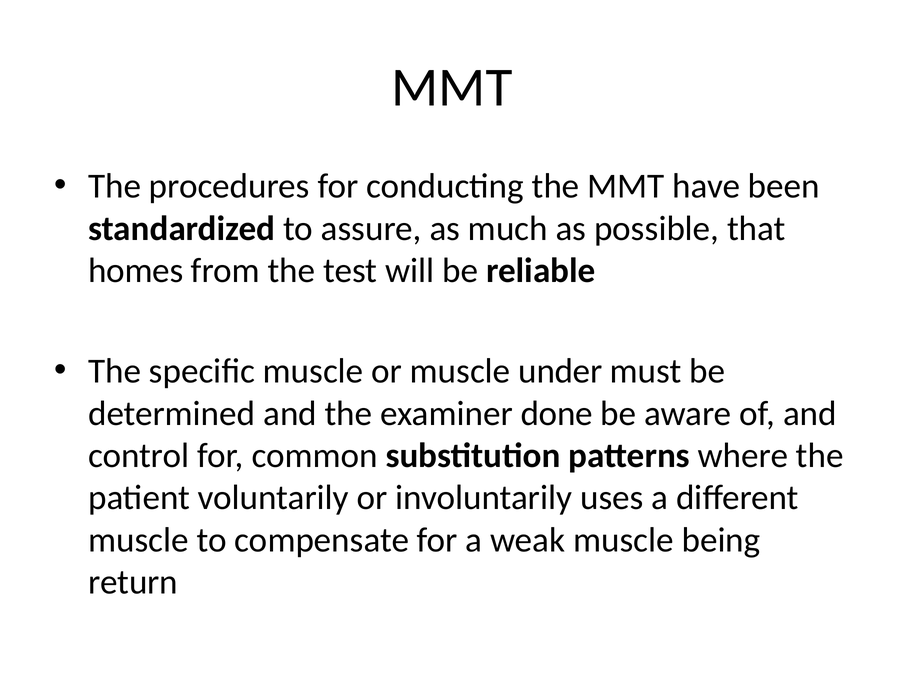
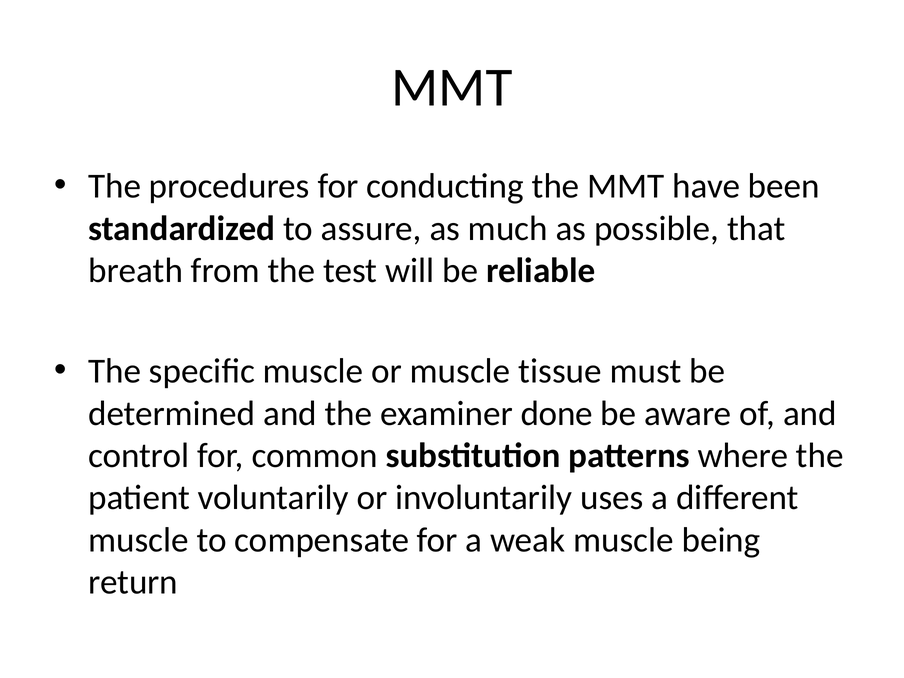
homes: homes -> breath (136, 271)
under: under -> tissue (560, 371)
